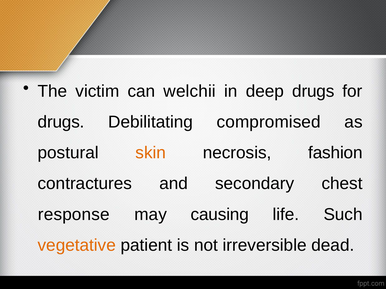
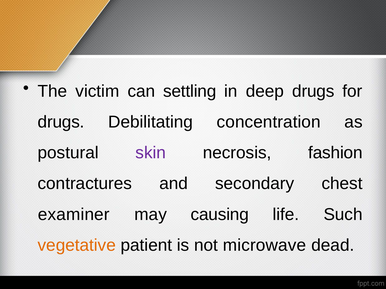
welchii: welchii -> settling (190, 91)
compromised: compromised -> concentration (269, 122)
skin colour: orange -> purple (151, 153)
response: response -> examiner (74, 215)
irreversible: irreversible -> microwave (265, 246)
